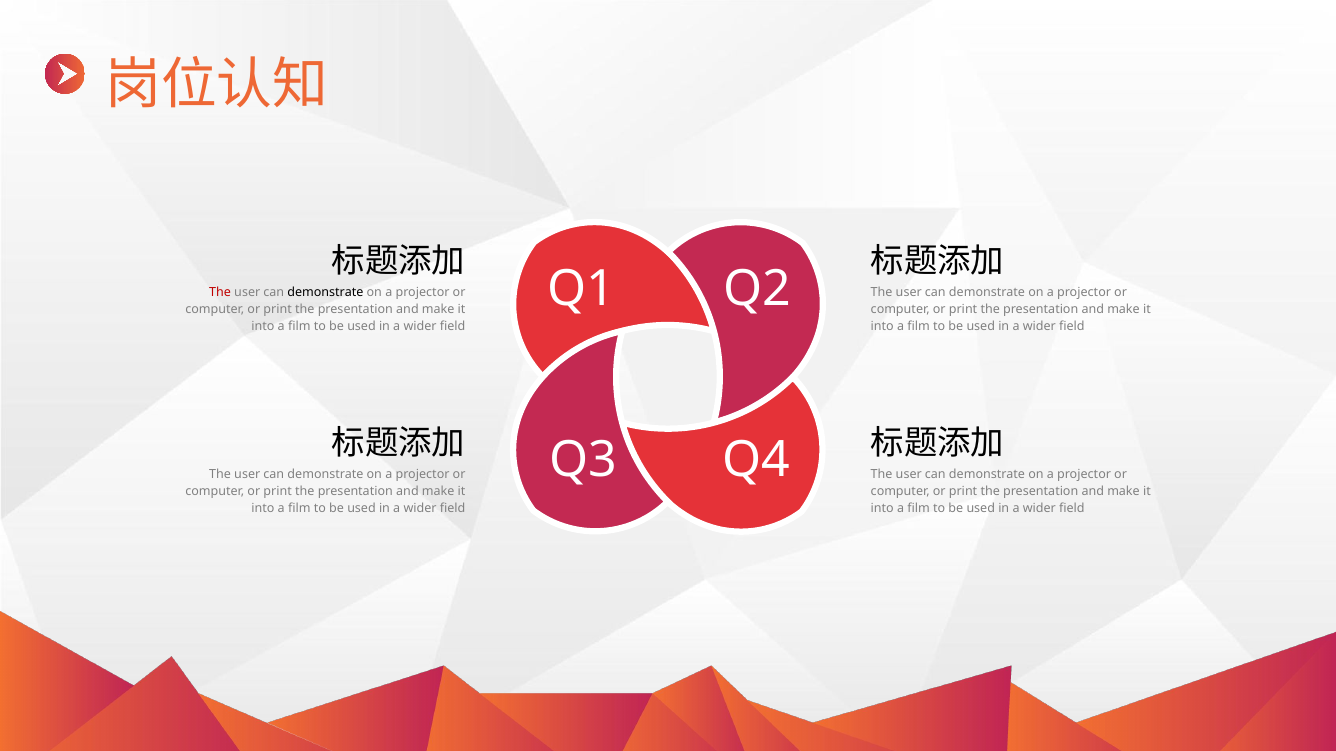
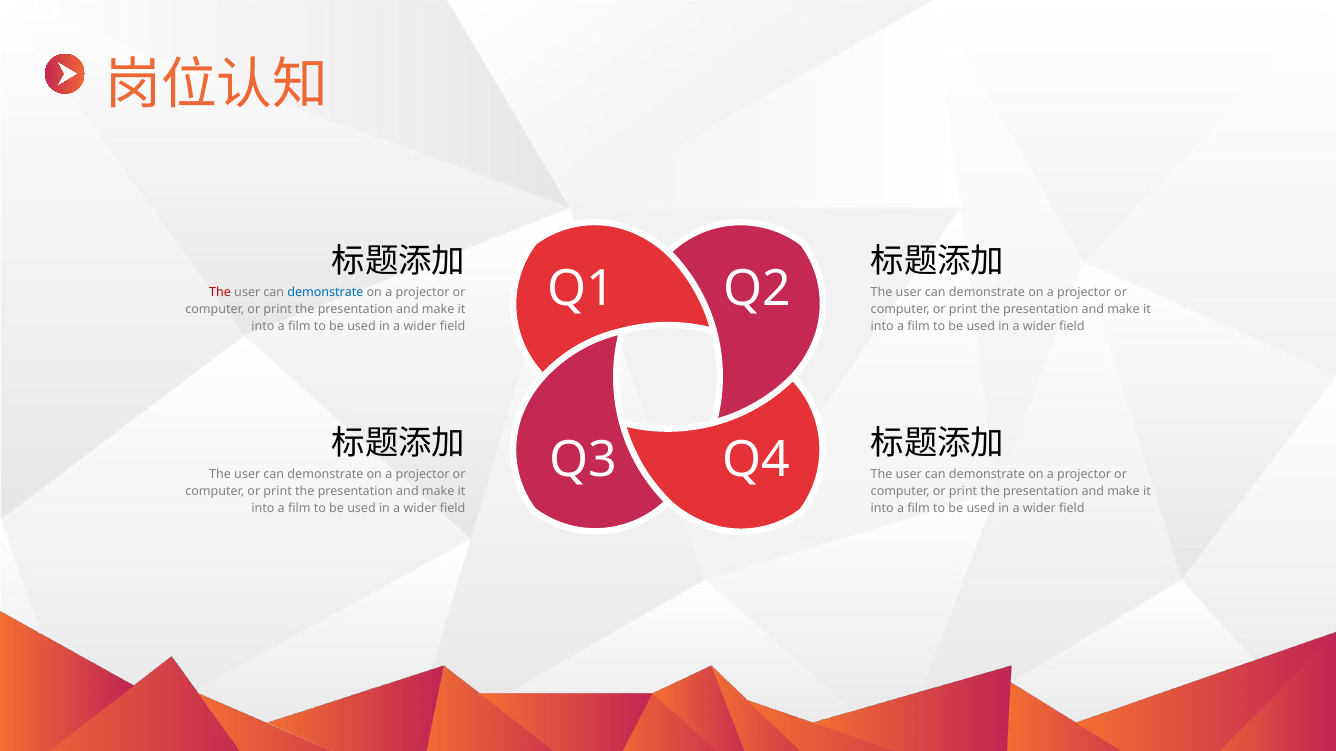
demonstrate colour: black -> blue (325, 293)
